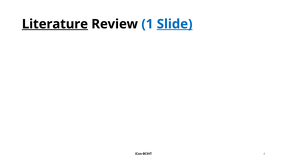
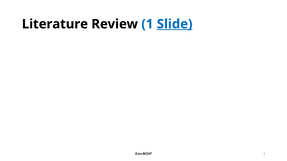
Literature underline: present -> none (55, 24)
